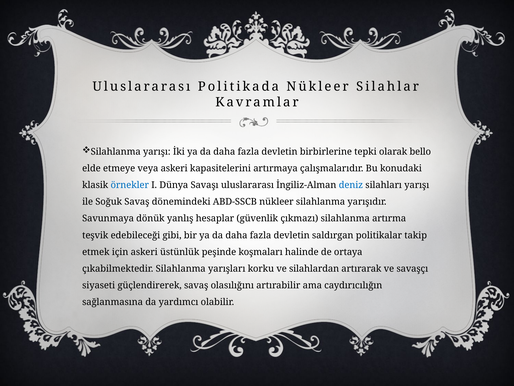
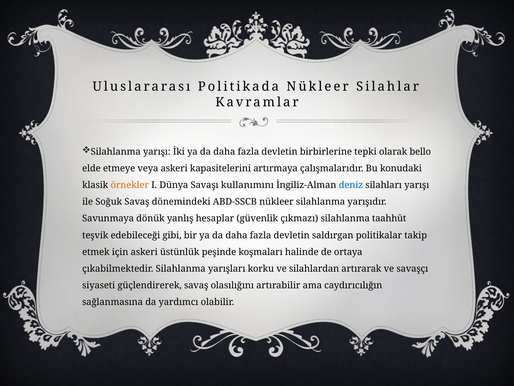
örnekler colour: blue -> orange (130, 185)
Savaşı uluslararası: uluslararası -> kullanımını (247, 185)
artırma: artırma -> taahhüt (389, 218)
